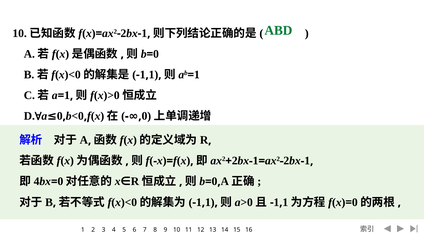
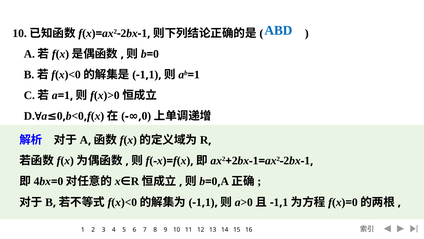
ABD colour: green -> blue (278, 31)
